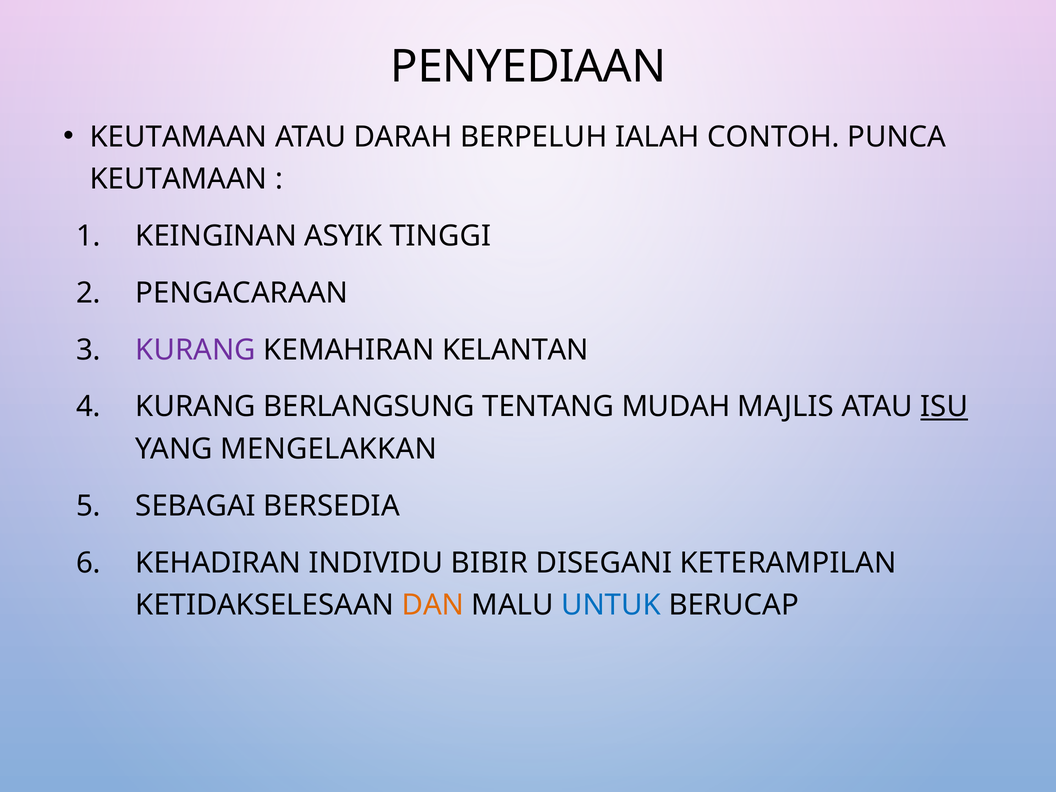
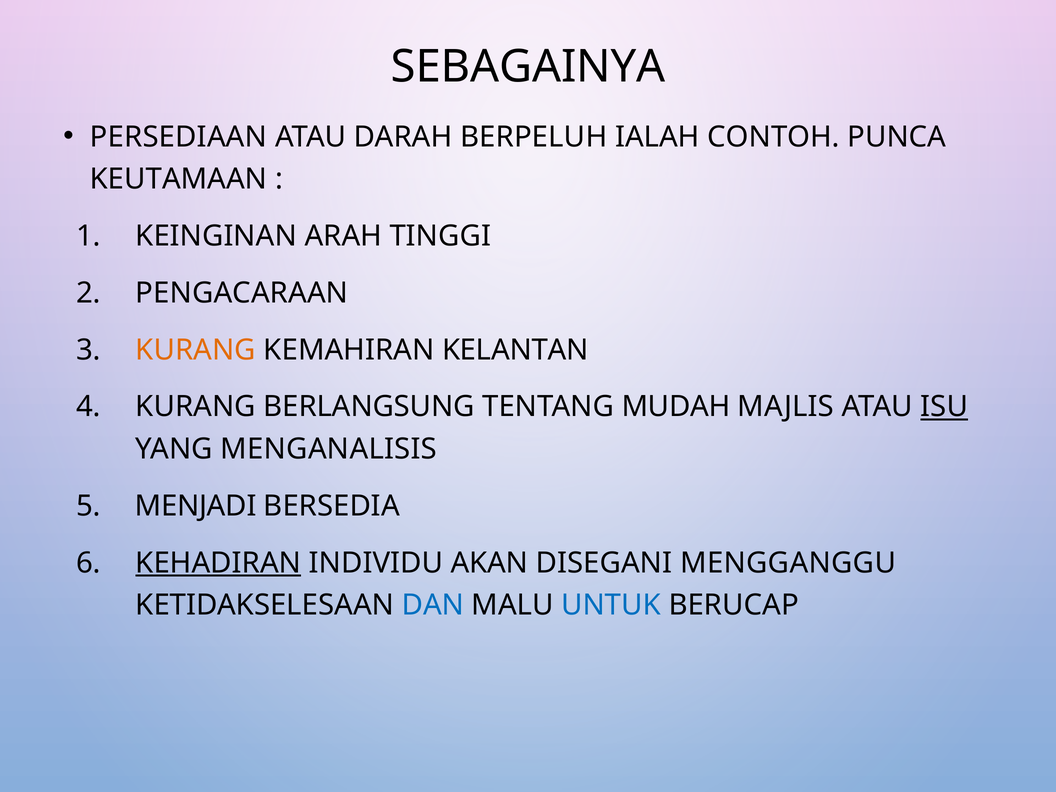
PENYEDIAAN: PENYEDIAAN -> SEBAGAINYA (528, 67)
KEUTAMAAN: KEUTAMAAN -> PERSEDIAAN (178, 137)
ASYIK: ASYIK -> ARAH (343, 236)
KURANG colour: purple -> orange (196, 350)
MENGELAKKAN: MENGELAKKAN -> MENGANALISIS (329, 449)
SEBAGAI: SEBAGAI -> MENJADI (196, 506)
KEHADIRAN underline: none -> present (218, 563)
BIBIR: BIBIR -> AKAN (489, 563)
KETERAMPILAN: KETERAMPILAN -> MENGGANGGU (788, 563)
DAN colour: orange -> blue (433, 605)
